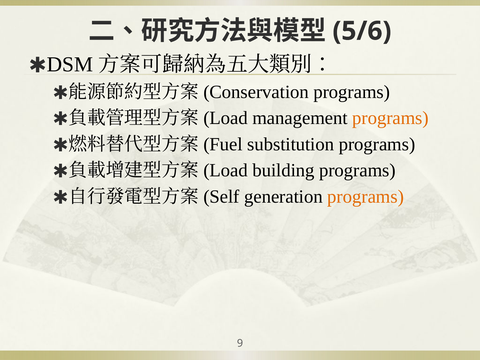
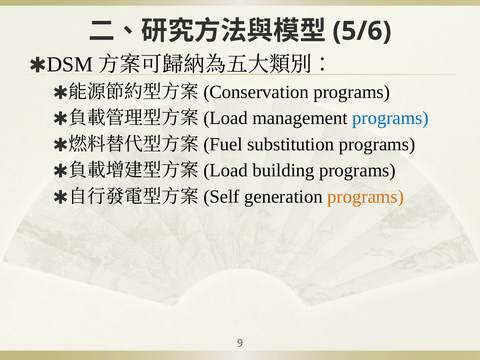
programs colour: orange -> blue (390, 118)
